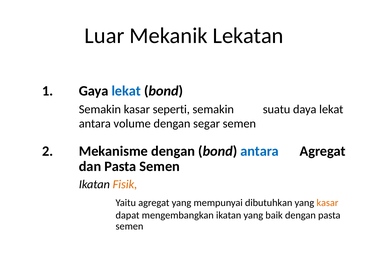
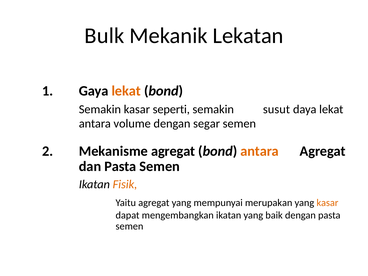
Luar: Luar -> Bulk (104, 36)
lekat colour: blue -> orange (126, 91)
suatu: suatu -> susut (276, 109)
Mekanisme dengan: dengan -> agregat (173, 151)
antara colour: blue -> orange (260, 151)
dibutuhkan: dibutuhkan -> merupakan (269, 203)
